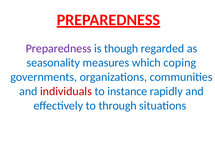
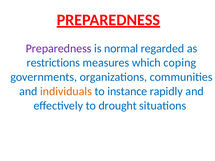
though: though -> normal (121, 48)
seasonality: seasonality -> restrictions (53, 63)
individuals colour: red -> orange (66, 91)
through: through -> drought (118, 106)
